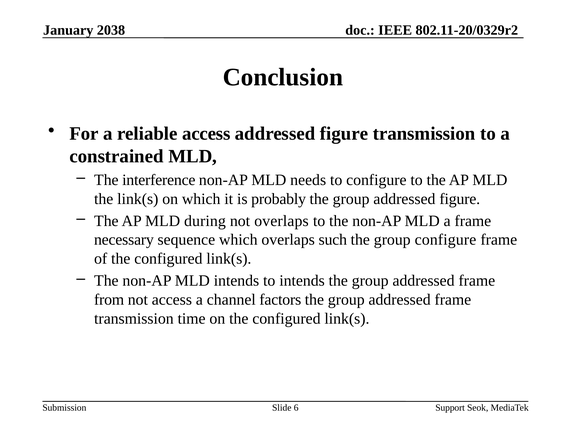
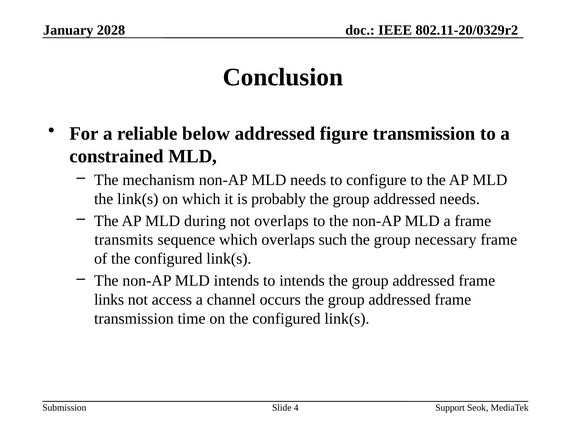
2038: 2038 -> 2028 (111, 30)
reliable access: access -> below (206, 133)
interference: interference -> mechanism (159, 180)
group addressed figure: figure -> needs (460, 199)
necessary: necessary -> transmits (124, 240)
group configure: configure -> necessary (446, 240)
from: from -> links (109, 299)
factors: factors -> occurs (280, 299)
6: 6 -> 4 (296, 407)
